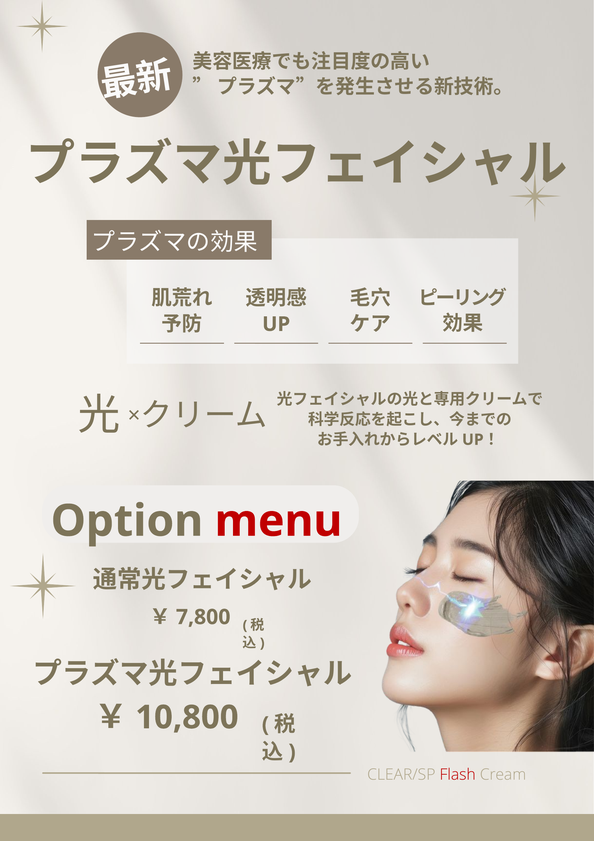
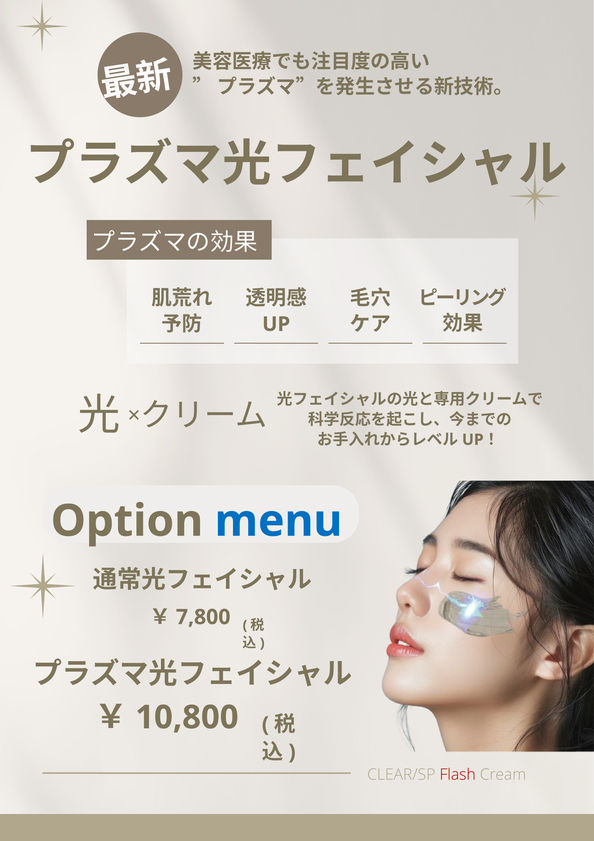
menu colour: red -> blue (278, 521)
